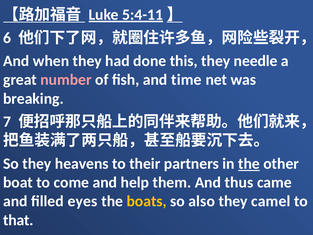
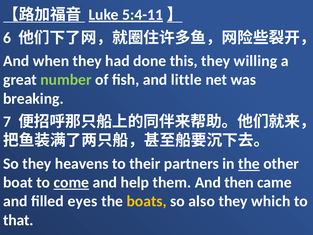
needle: needle -> willing (255, 61)
number colour: pink -> light green (66, 80)
time: time -> little (186, 80)
come underline: none -> present (71, 182)
thus: thus -> then (239, 182)
camel: camel -> which (271, 201)
